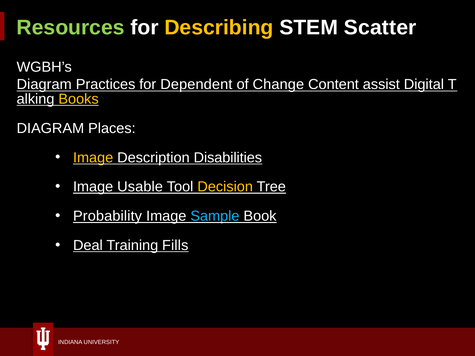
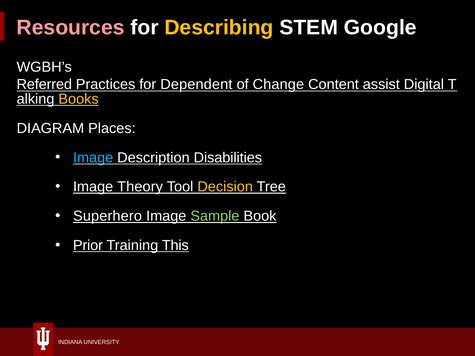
Resources colour: light green -> pink (71, 28)
Scatter: Scatter -> Google (380, 28)
Diagram: Diagram -> Referred (44, 85)
Image colour: yellow -> light blue (93, 158)
Usable: Usable -> Theory (140, 187)
Probability: Probability -> Superhero (108, 216)
Sample colour: light blue -> light green (215, 216)
Deal: Deal -> Prior (88, 246)
Fills: Fills -> This (175, 246)
